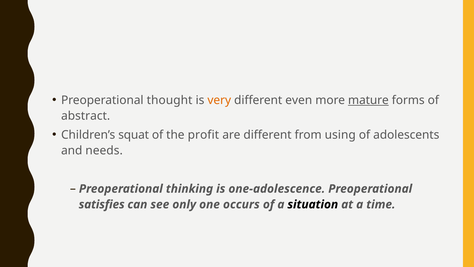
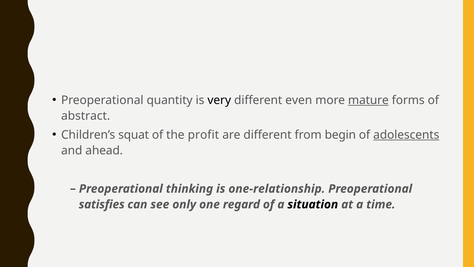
thought: thought -> quantity (170, 100)
very colour: orange -> black (219, 100)
using: using -> begin (340, 135)
adolescents underline: none -> present (406, 135)
needs: needs -> ahead (104, 150)
one-adolescence: one-adolescence -> one-relationship (277, 189)
occurs: occurs -> regard (241, 204)
